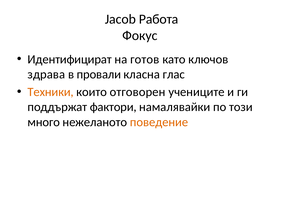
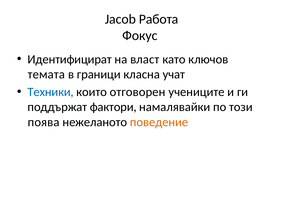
готов: готов -> власт (145, 59)
здрава: здрава -> темата (46, 74)
провали: провали -> граници (99, 74)
глас: глас -> учат (174, 74)
Техники colour: orange -> blue (51, 92)
много: много -> поява (44, 122)
